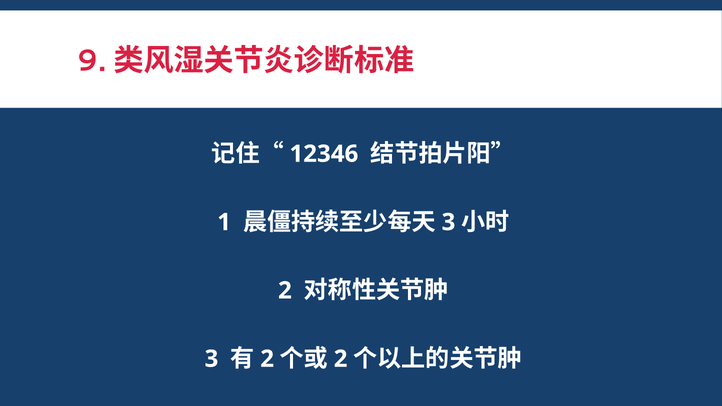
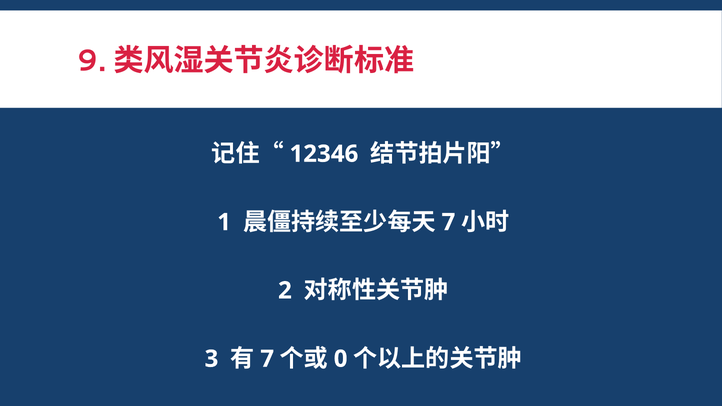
3: 3 -> 7 (448, 222)
2: 2 -> 7 (267, 359)
2: 2 -> 0 (341, 359)
